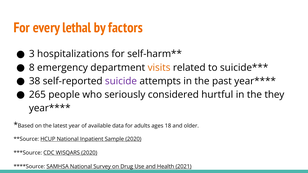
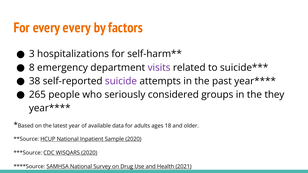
every lethal: lethal -> every (77, 28)
visits colour: orange -> purple (159, 68)
hurtful: hurtful -> groups (217, 95)
